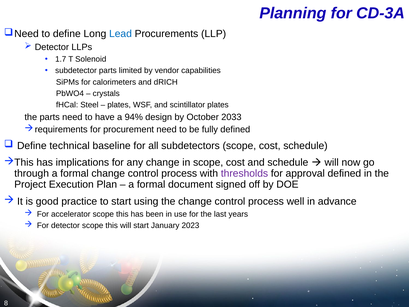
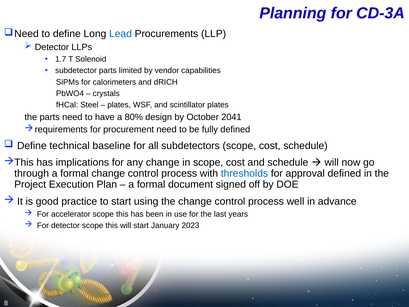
94%: 94% -> 80% (134, 117)
2033: 2033 -> 2041 (231, 117)
thresholds colour: purple -> blue (244, 173)
